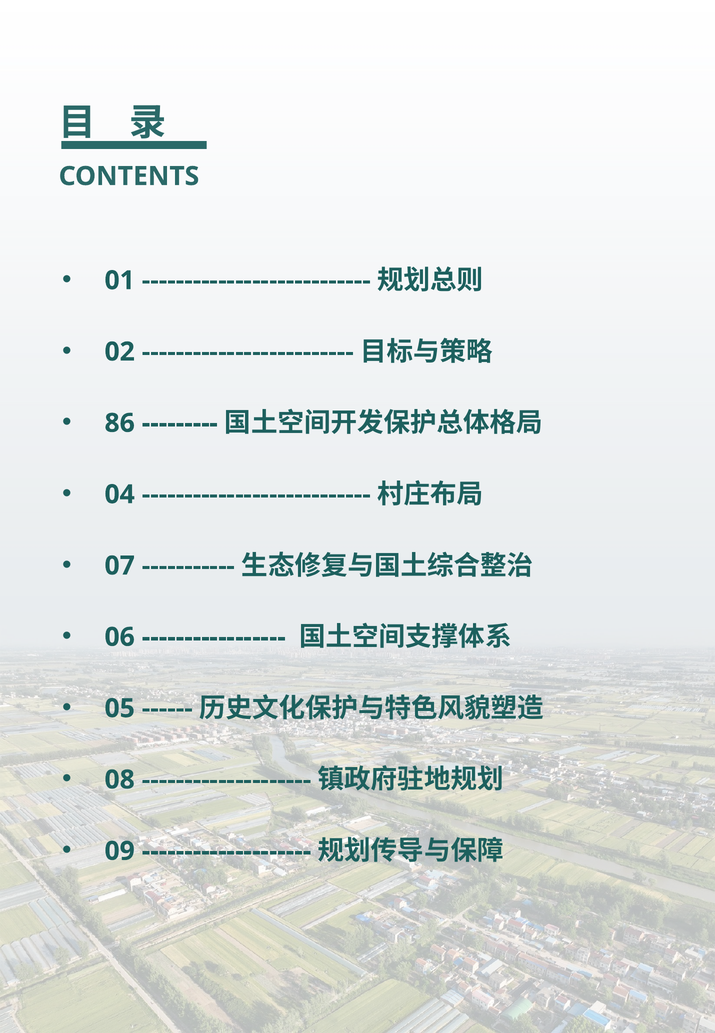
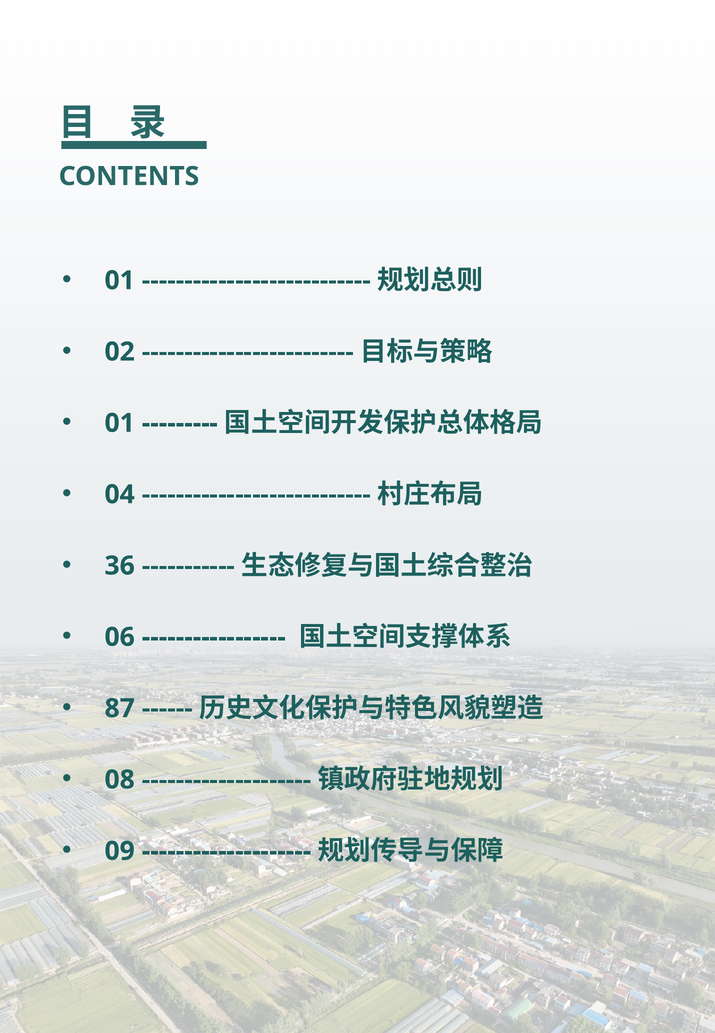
86: 86 -> 01 (120, 423)
07: 07 -> 36 (120, 566)
05: 05 -> 87 (120, 708)
